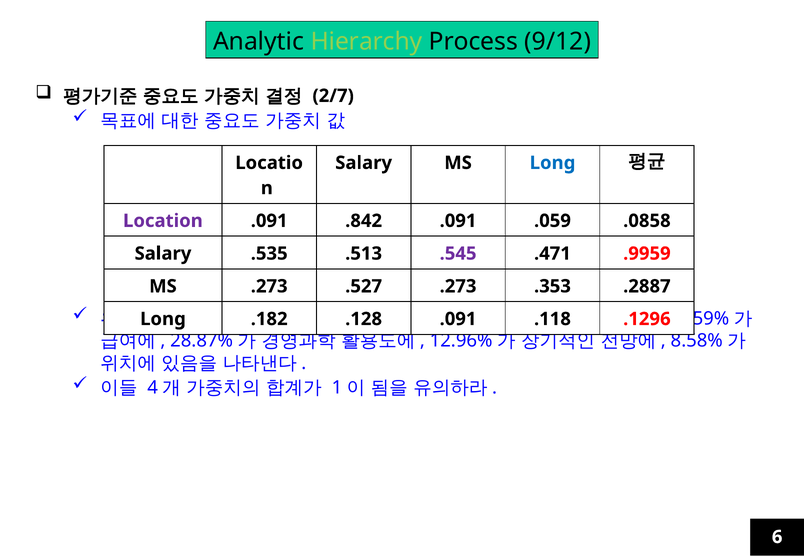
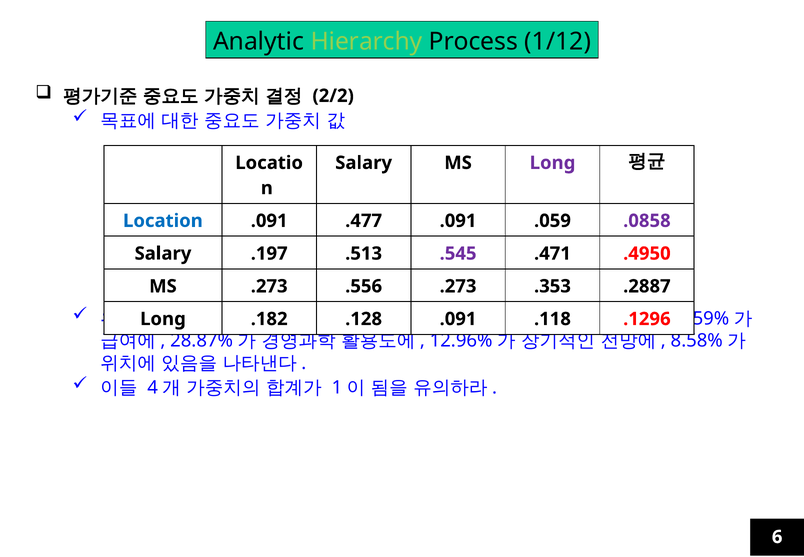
9/12: 9/12 -> 1/12 (558, 41)
2/7: 2/7 -> 2/2 (333, 96)
Long colour: blue -> purple (553, 163)
Location colour: purple -> blue (163, 221)
.842: .842 -> .477 (364, 221)
.0858 colour: black -> purple (647, 221)
.535: .535 -> .197 (269, 253)
.9959: .9959 -> .4950 (647, 253)
.527: .527 -> .556 (364, 286)
